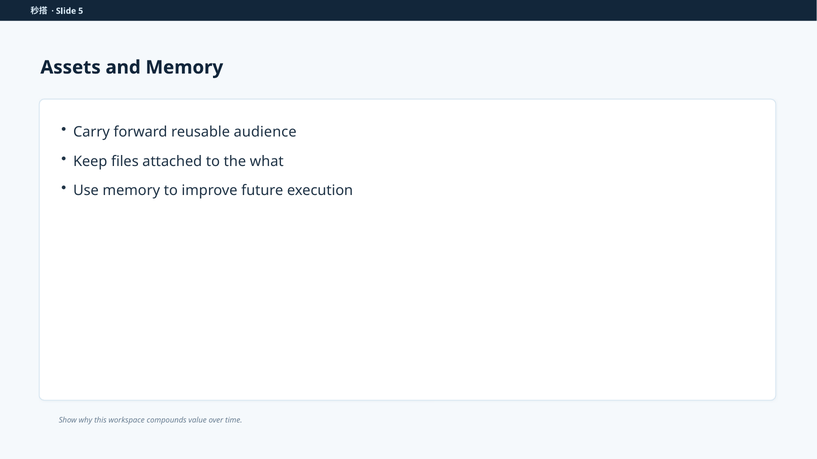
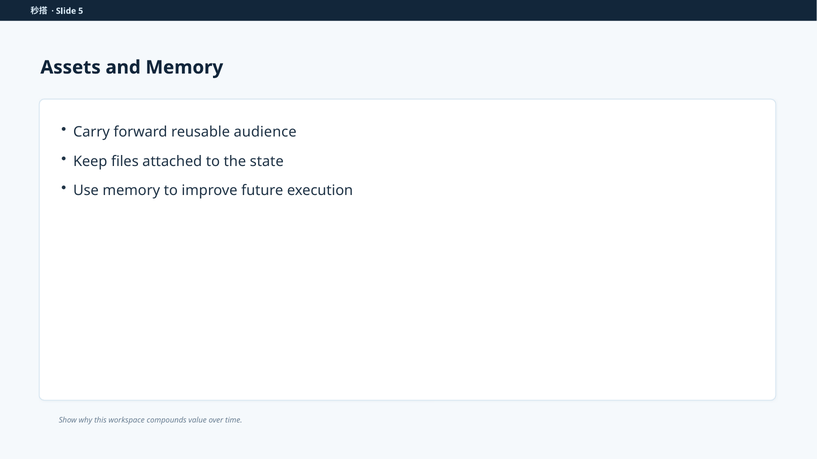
what: what -> state (267, 162)
